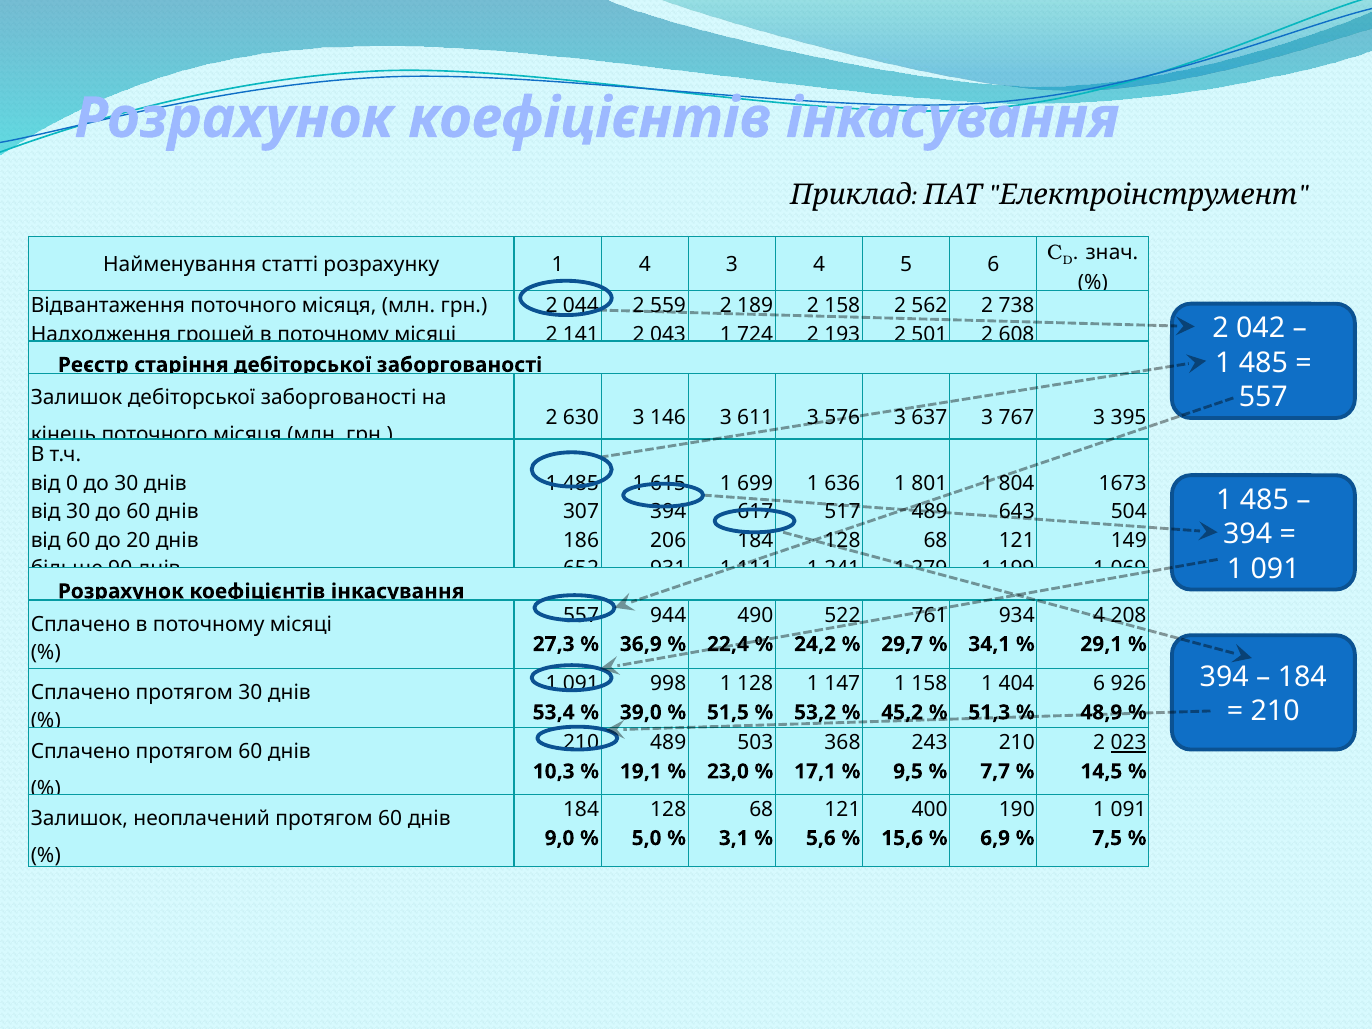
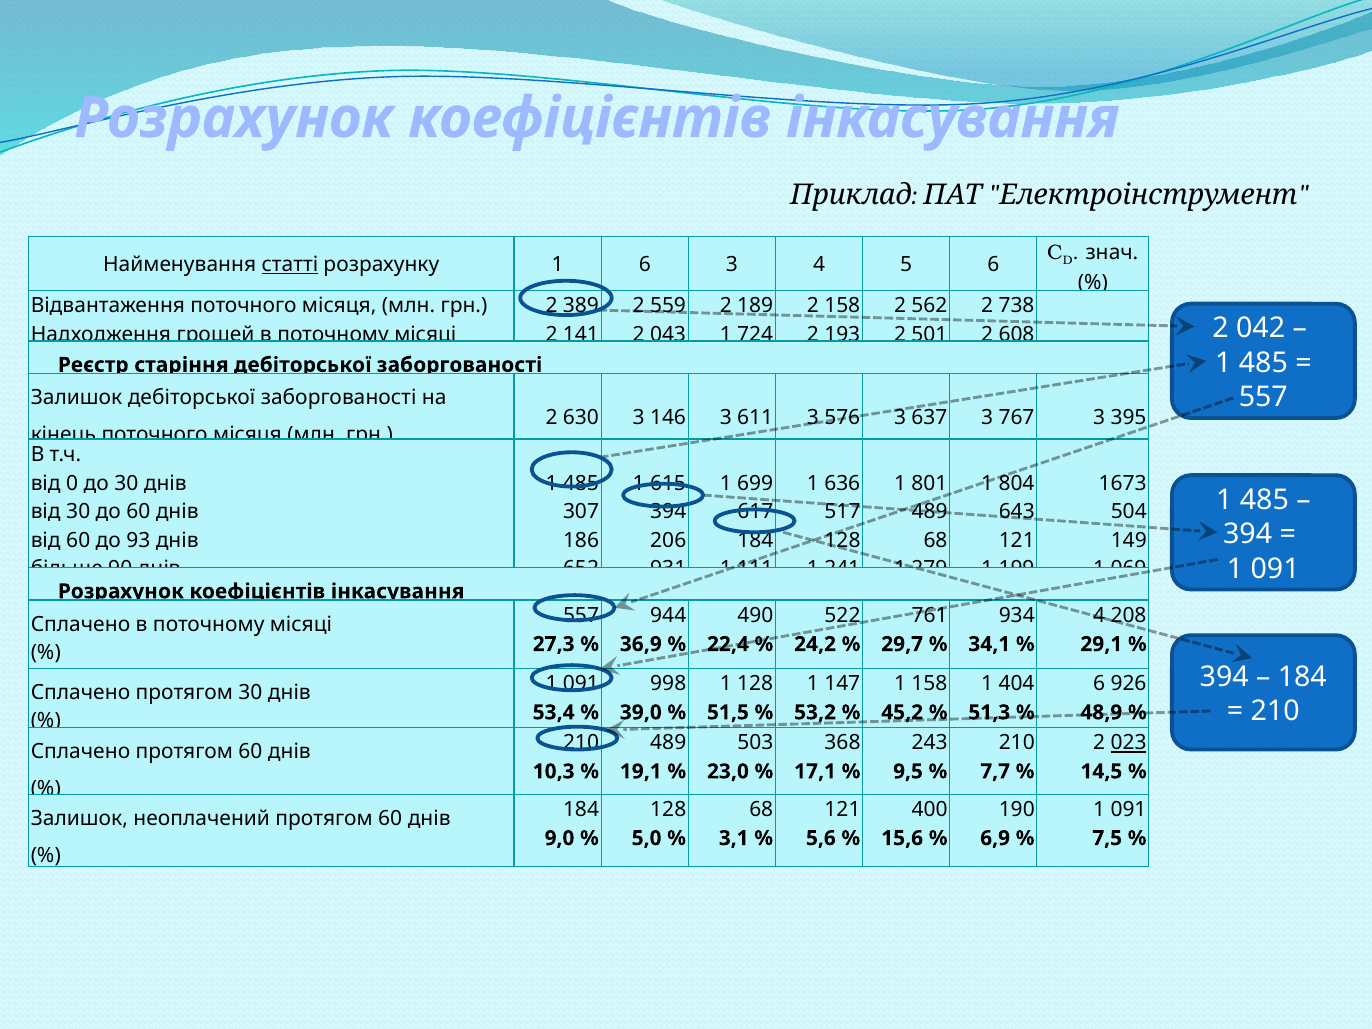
статті underline: none -> present (290, 265)
1 4: 4 -> 6 (645, 265)
044: 044 -> 389 (581, 306)
20: 20 -> 93 (138, 540)
